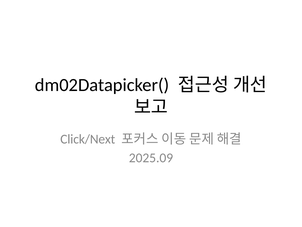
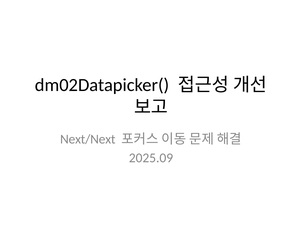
Click/Next: Click/Next -> Next/Next (88, 139)
